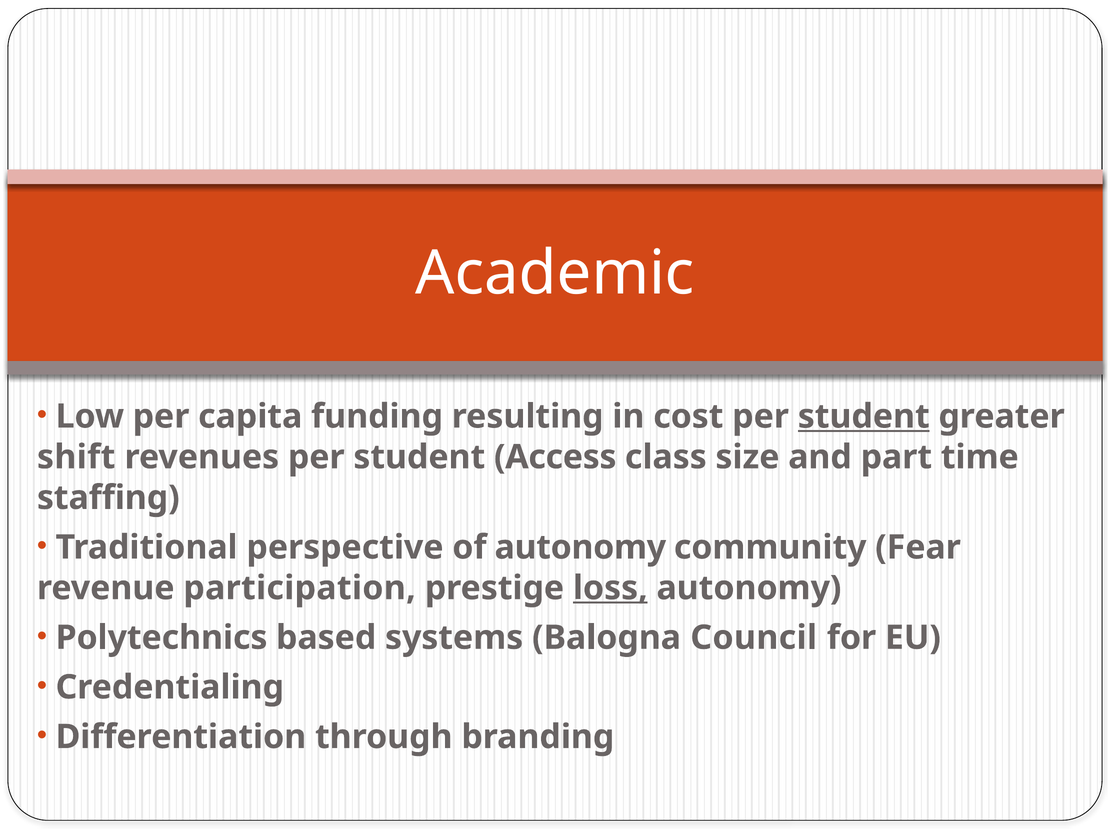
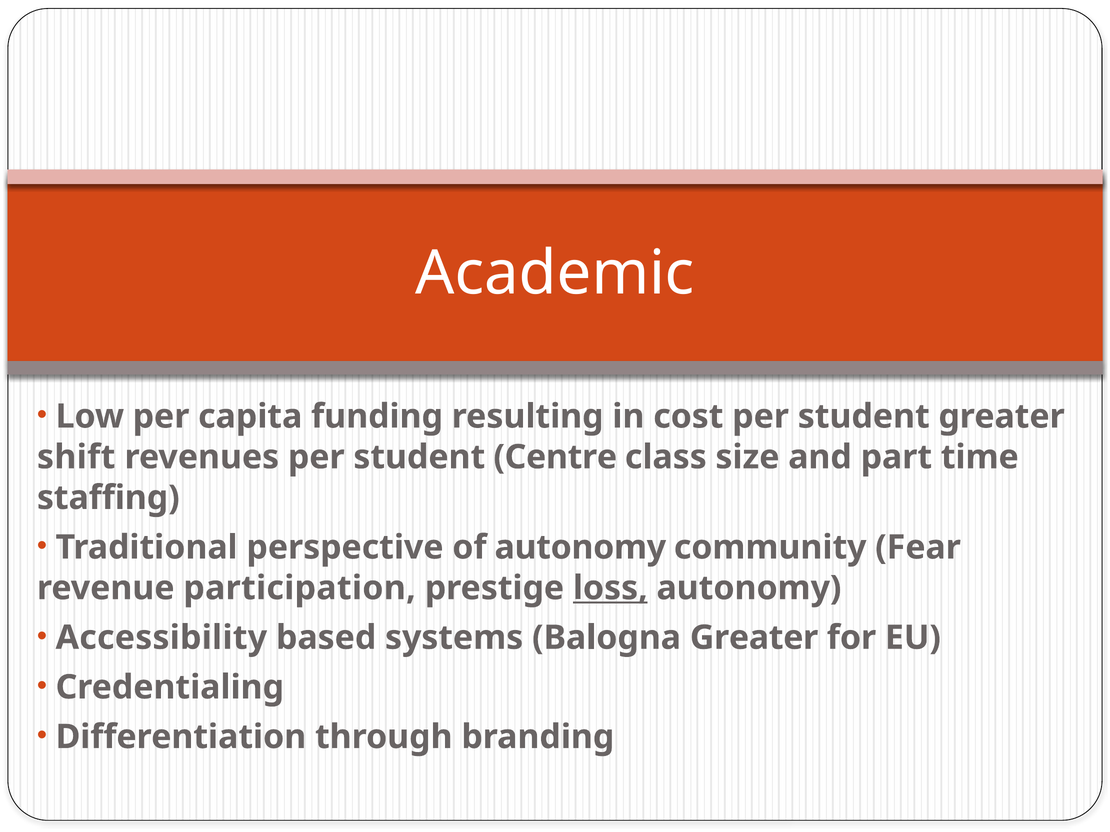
student underline: present -> none (864, 417)
Access: Access -> Centre (555, 457)
Polytechnics: Polytechnics -> Accessibility (161, 638)
Balogna Council: Council -> Greater (754, 638)
